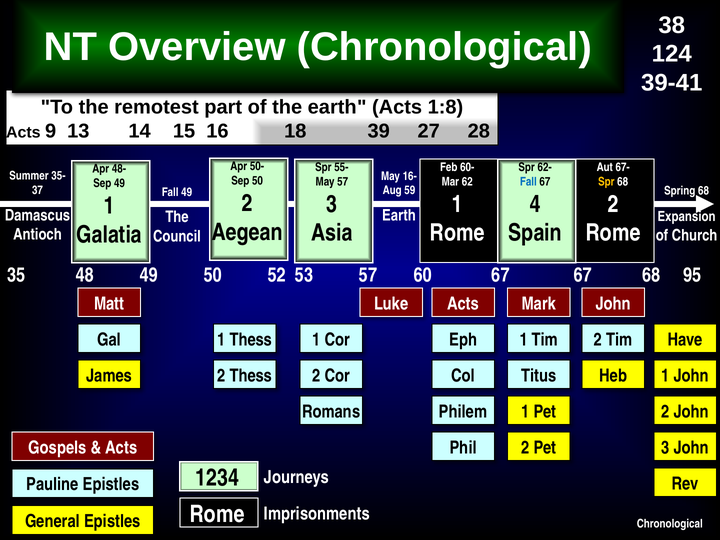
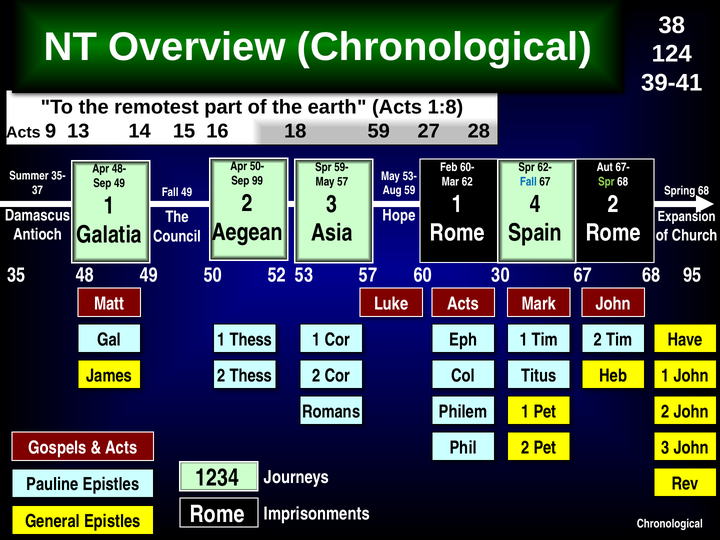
18 39: 39 -> 59 (379, 131)
55-: 55- -> 59- (341, 167)
16-: 16- -> 53- (410, 176)
Sep 50: 50 -> 99 (257, 181)
Spr colour: yellow -> light green (606, 182)
Earth: Earth -> Hope (399, 216)
67: 67 -> 30 (501, 275)
